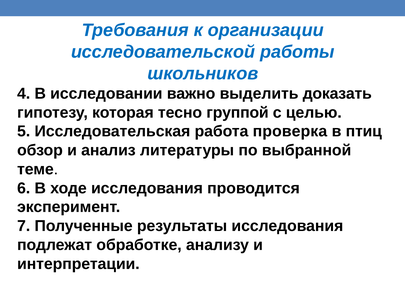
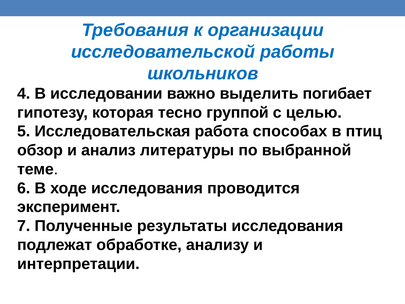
доказать: доказать -> погибает (337, 93)
проверка: проверка -> способах (290, 131)
